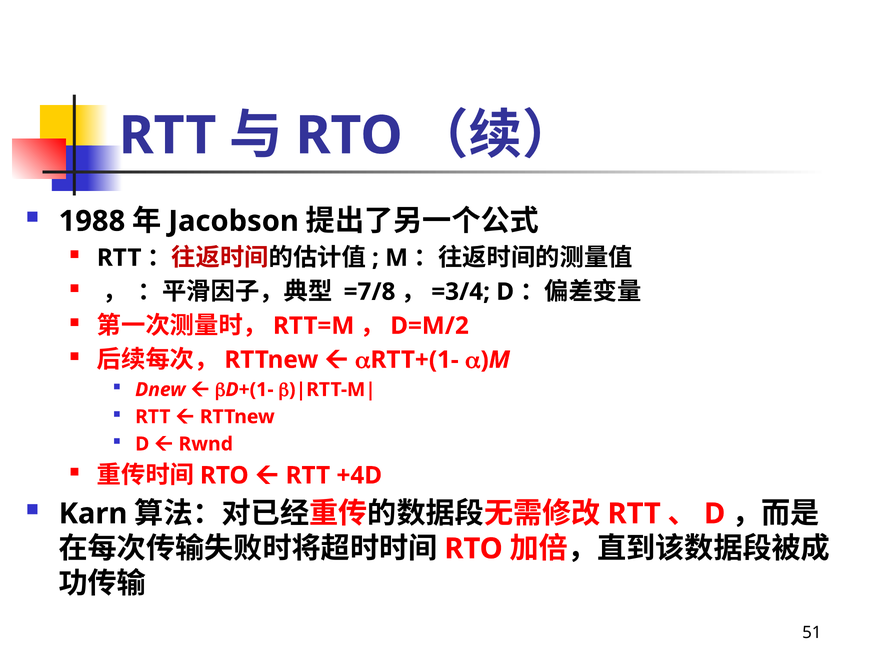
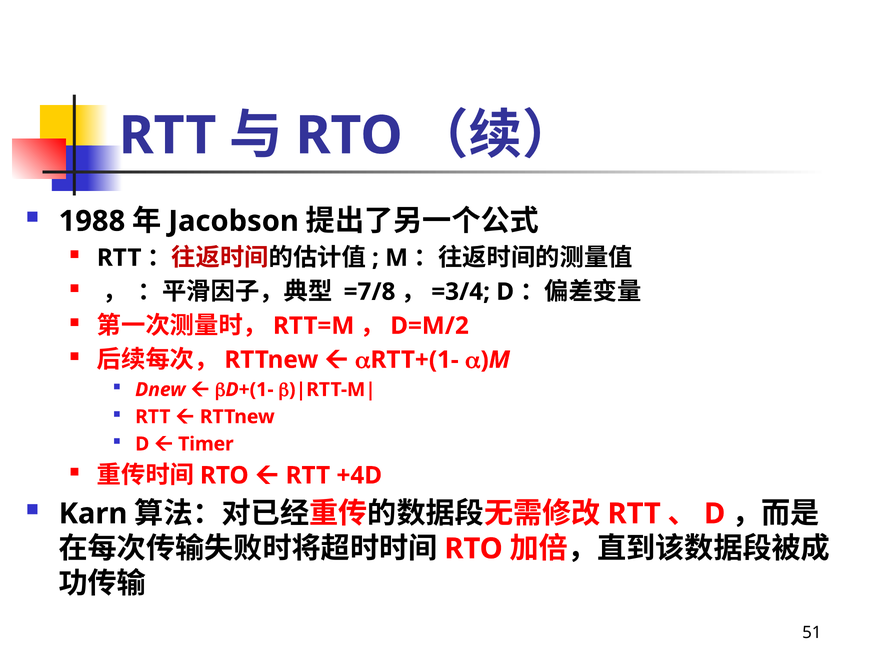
Rwnd: Rwnd -> Timer (206, 444)
